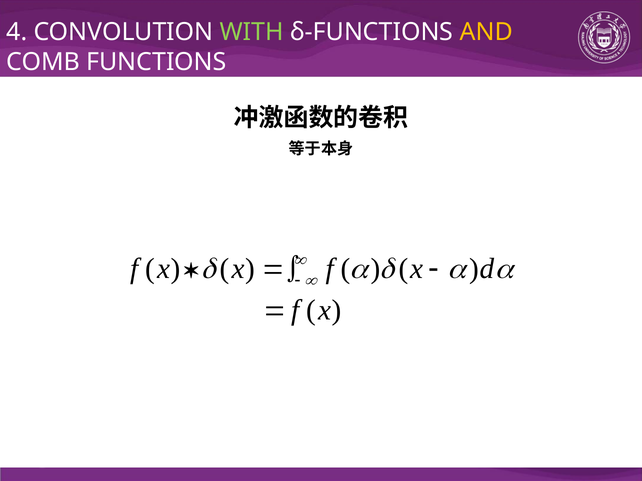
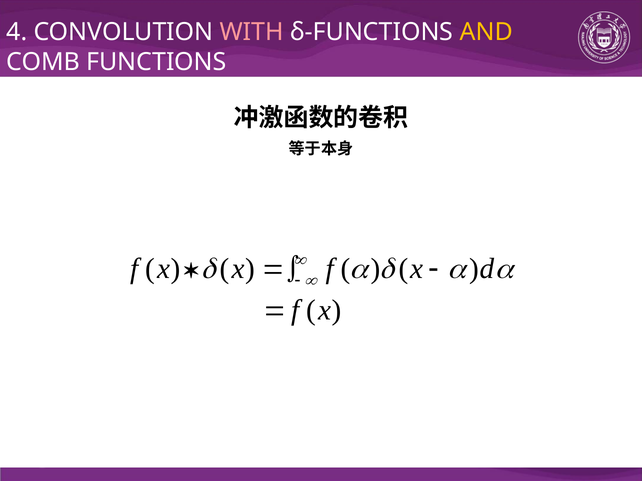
WITH colour: light green -> pink (252, 32)
